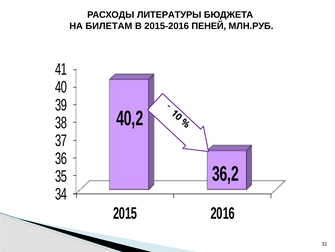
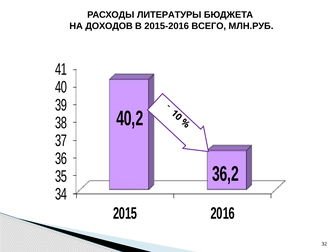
БИЛЕТАМ: БИЛЕТАМ -> ДОХОДОВ (109, 26)
ПЕНЕЙ: ПЕНЕЙ -> ВСЕГО (209, 26)
